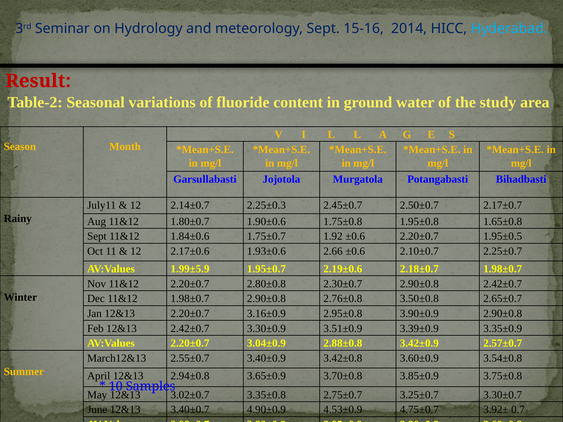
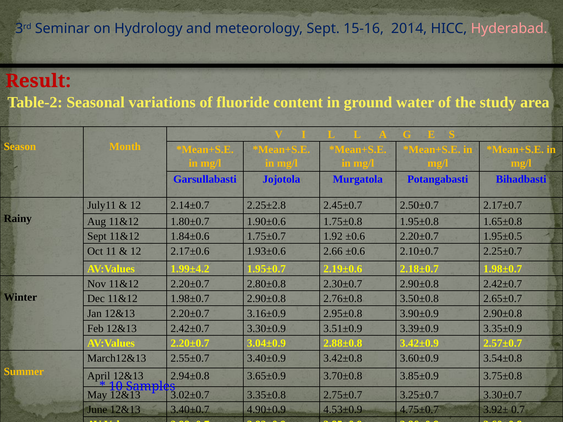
Hyderabad colour: light blue -> pink (509, 29)
2.25±0.3: 2.25±0.3 -> 2.25±2.8 (266, 205)
1.99±5.9: 1.99±5.9 -> 1.99±4.2 (190, 269)
